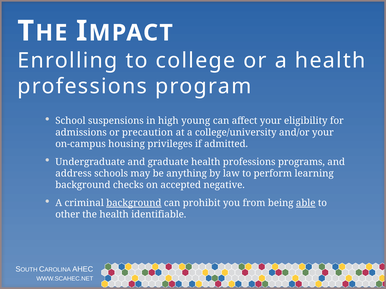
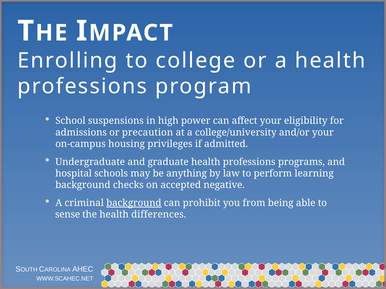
young: young -> power (196, 121)
address: address -> hospital (74, 174)
able underline: present -> none (306, 203)
other: other -> sense (68, 215)
identifiable: identifiable -> differences (159, 215)
